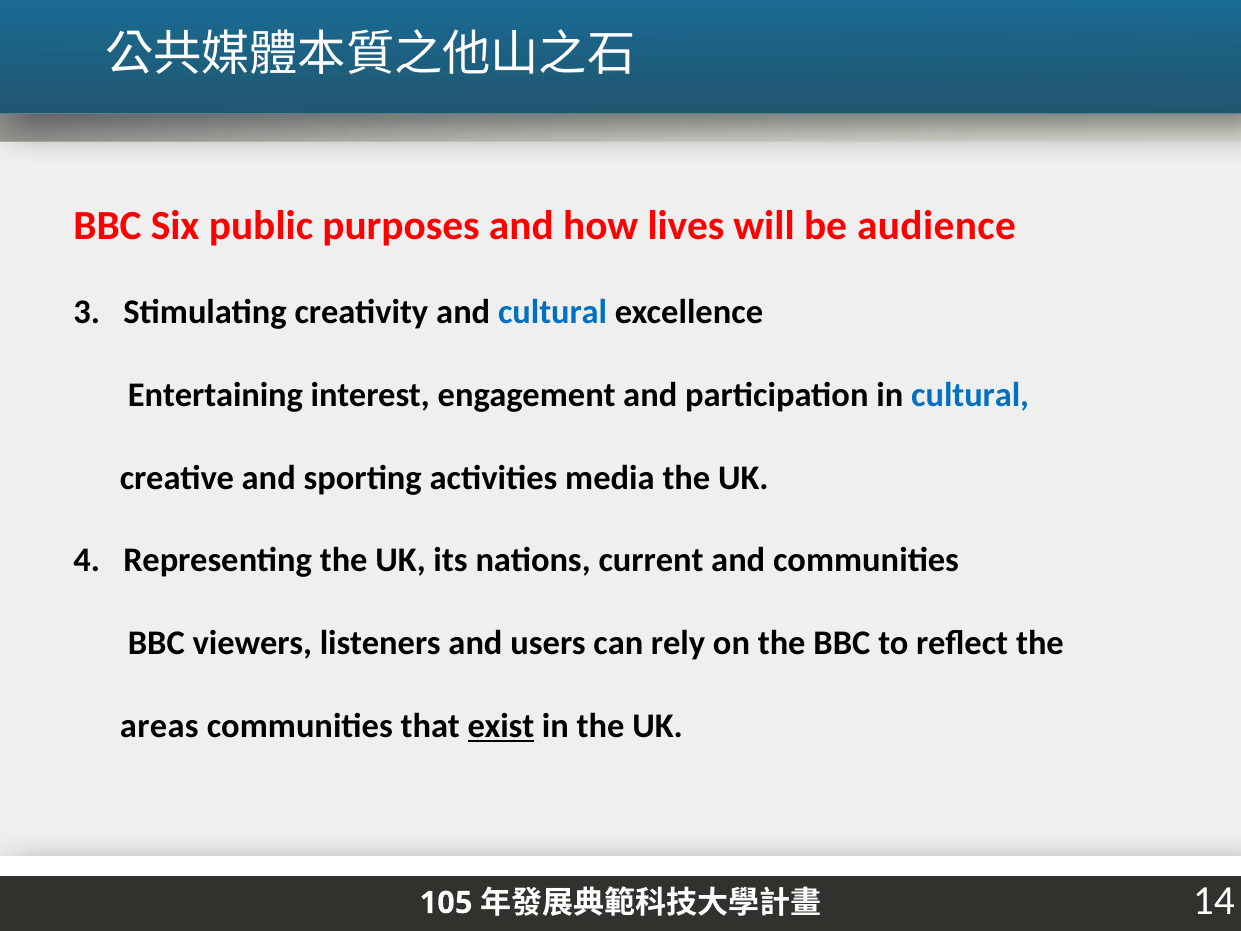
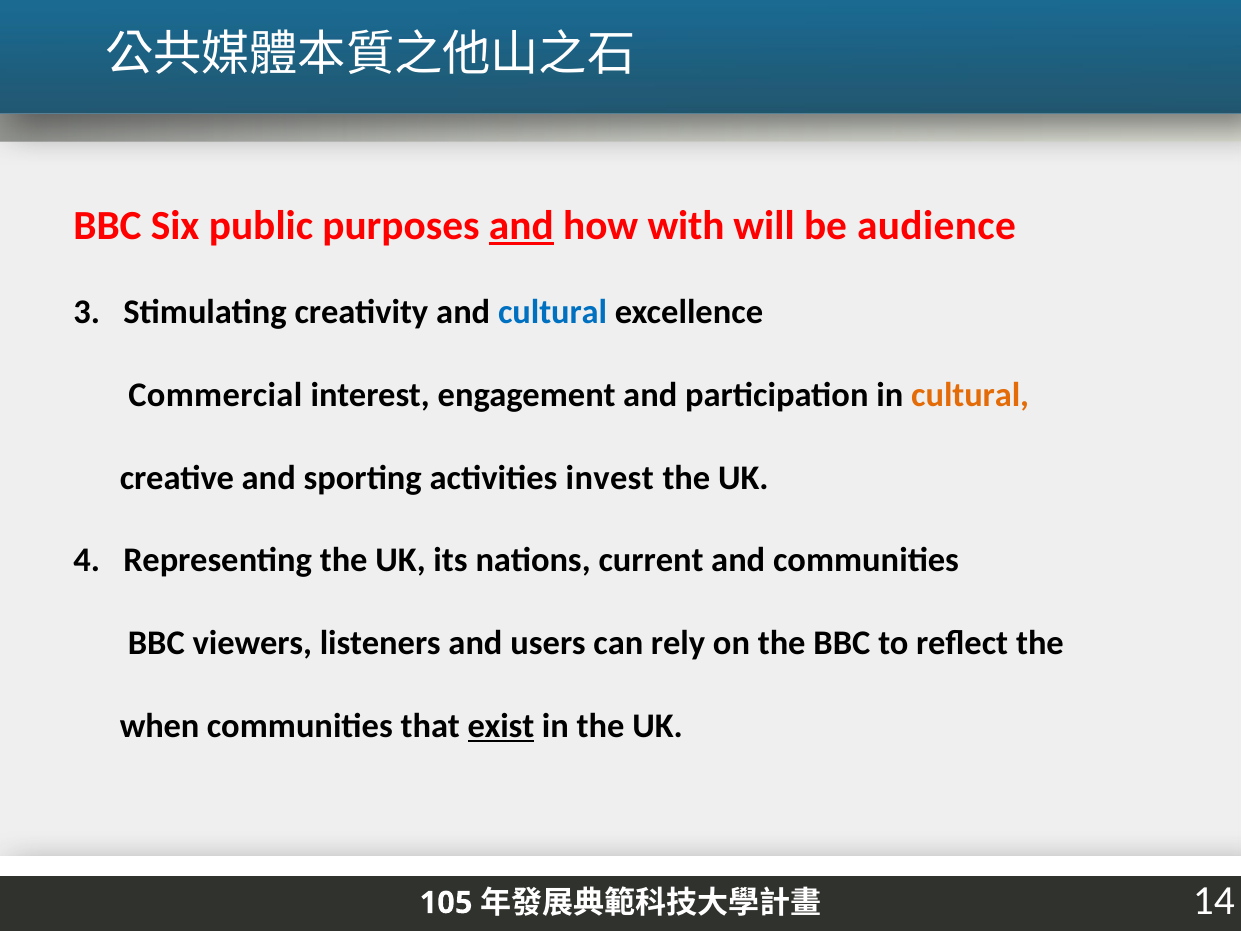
and underline: none -> present (521, 226)
lives: lives -> with (686, 226)
Entertaining: Entertaining -> Commercial (215, 395)
cultural colour: blue -> orange (970, 395)
media: media -> invest (610, 478)
areas: areas -> when (160, 726)
